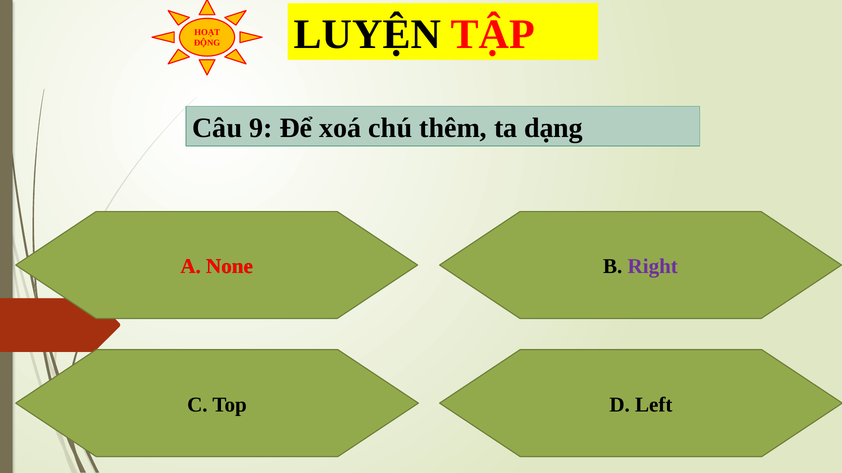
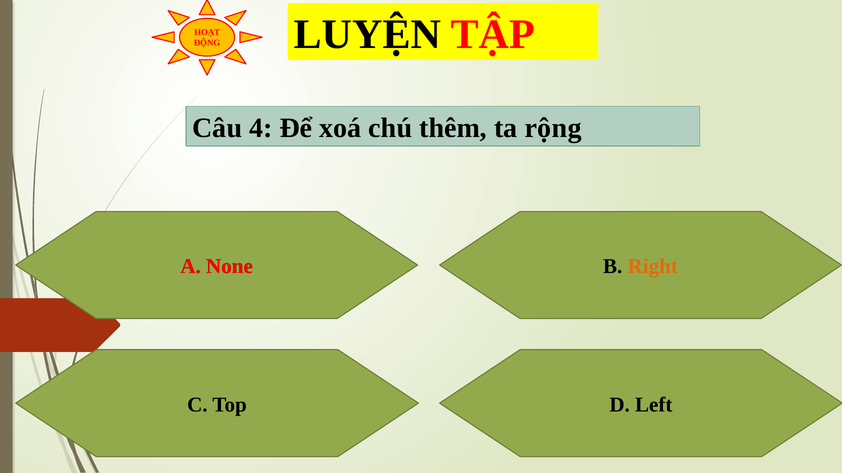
9: 9 -> 4 (261, 128)
dạng: dạng -> rộng (553, 128)
Right colour: purple -> orange (653, 267)
